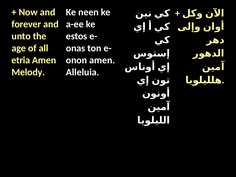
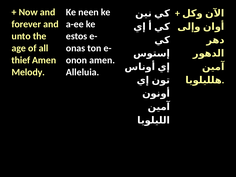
etria: etria -> thief (21, 60)
